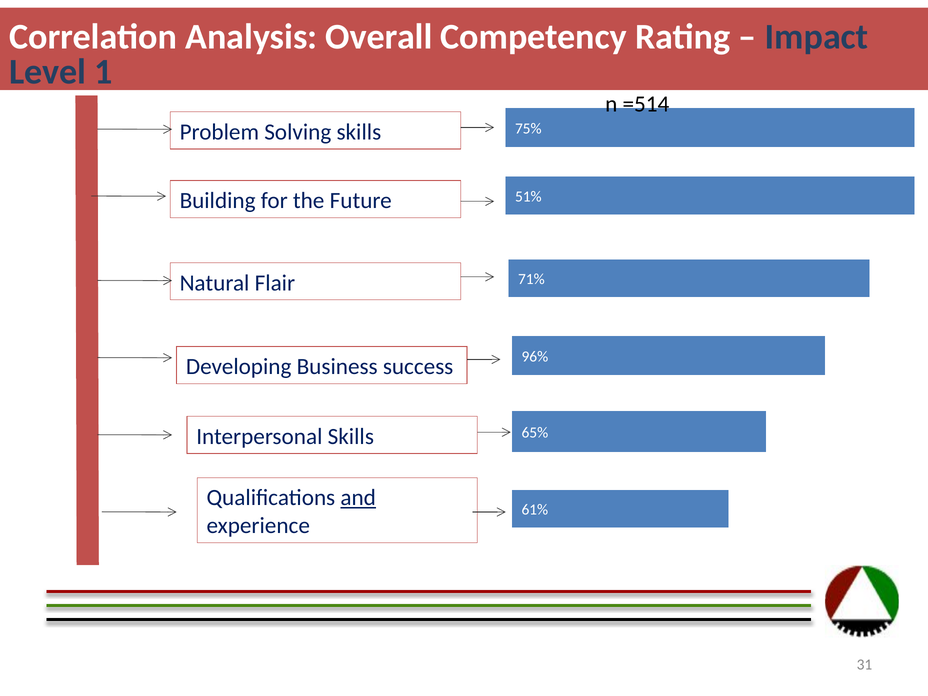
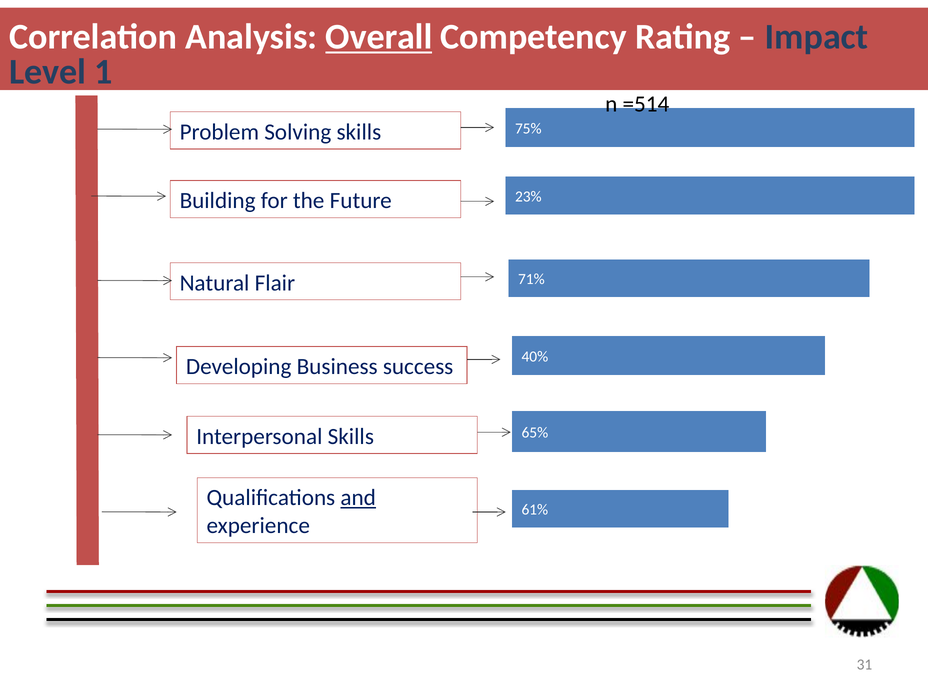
Overall underline: none -> present (379, 37)
51%: 51% -> 23% (528, 196)
96%: 96% -> 40% (535, 357)
